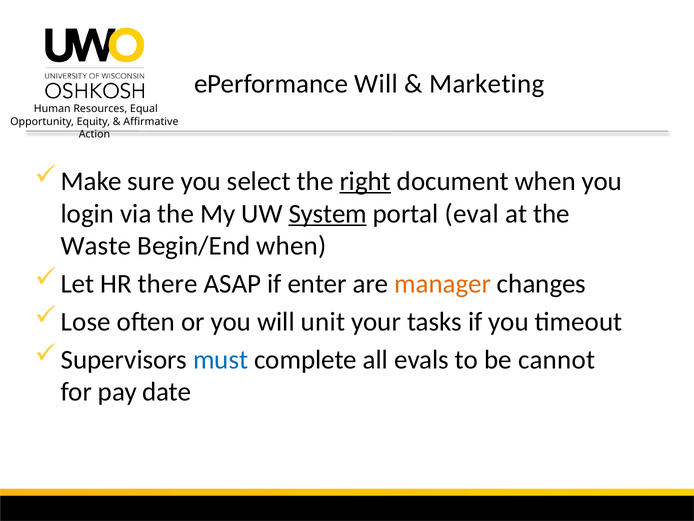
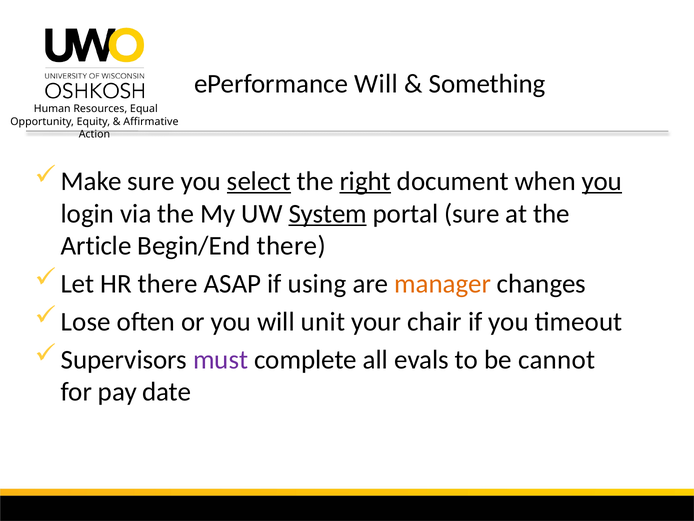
Marketing: Marketing -> Something (487, 84)
select underline: none -> present (259, 181)
you underline: none -> present (602, 181)
portal eval: eval -> sure (472, 213)
Waste: Waste -> Article (96, 246)
Begin/End when: when -> there (291, 246)
enter: enter -> using (317, 284)
tasks: tasks -> chair (434, 321)
must colour: blue -> purple (221, 359)
